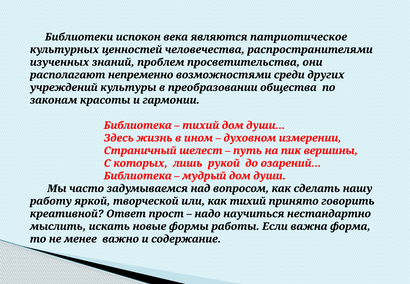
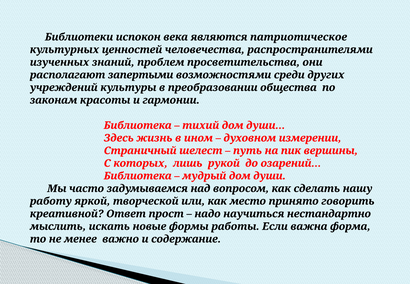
непременно: непременно -> запертыми (141, 75)
как тихий: тихий -> место (248, 201)
